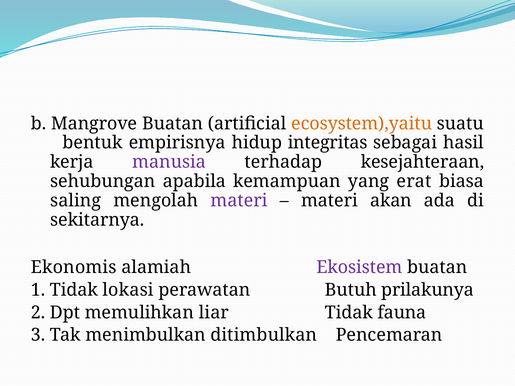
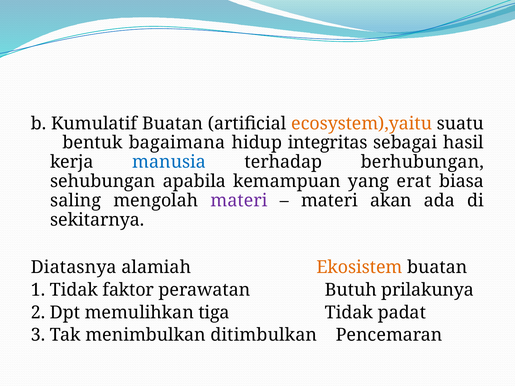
Mangrove: Mangrove -> Kumulatif (94, 124)
empirisnya: empirisnya -> bagaimana (177, 143)
manusia colour: purple -> blue (169, 162)
kesejahteraan: kesejahteraan -> berhubungan (422, 162)
Ekonomis: Ekonomis -> Diatasnya (74, 267)
Ekosistem colour: purple -> orange (360, 267)
lokasi: lokasi -> faktor (128, 290)
liar: liar -> tiga (214, 313)
fauna: fauna -> padat (402, 313)
